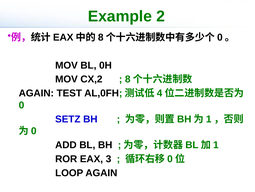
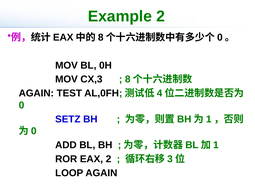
CX,2: CX,2 -> CX,3 (91, 79)
EAX 3: 3 -> 2 (109, 158)
0: 0 -> 3 (170, 158)
